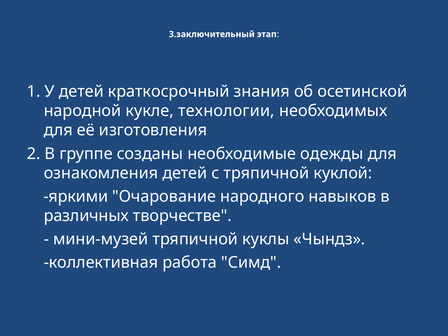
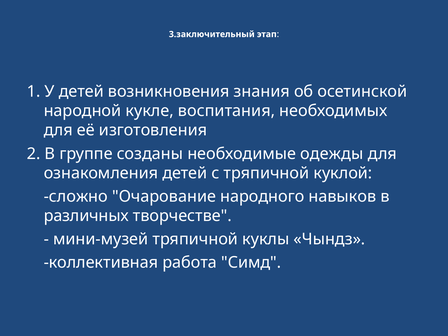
краткосрочный: краткосрочный -> возникновения (169, 91)
технологии: технологии -> воспитания (226, 111)
яркими: яркими -> сложно (76, 196)
